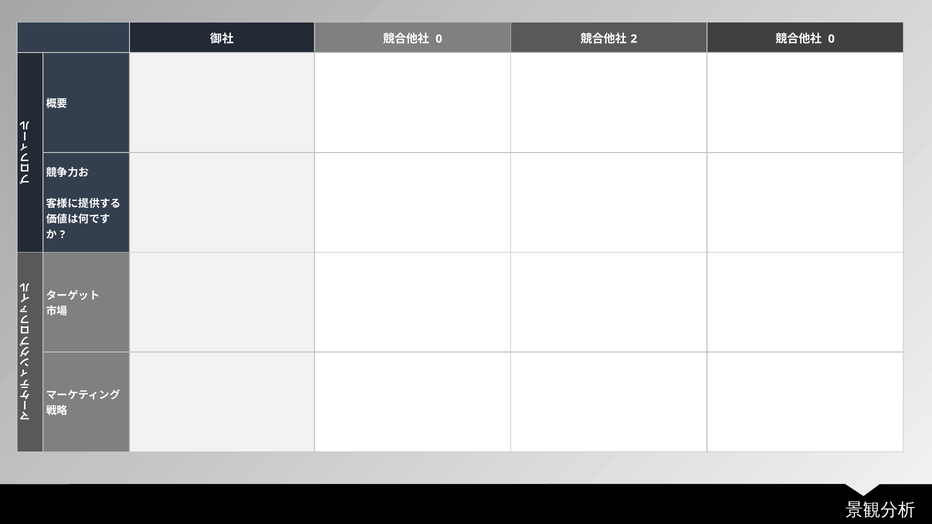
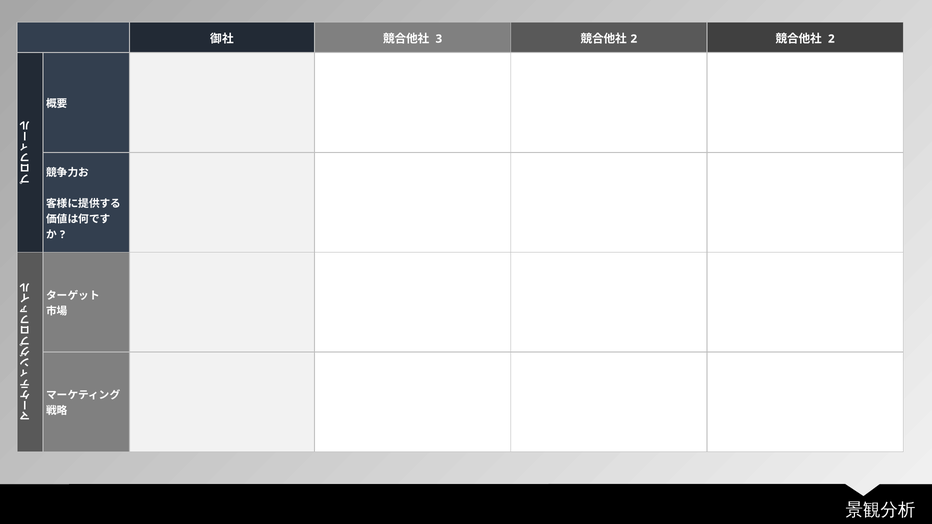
0: 0 -> 3 (439, 39)
0: 0 -> 2 (831, 39)
